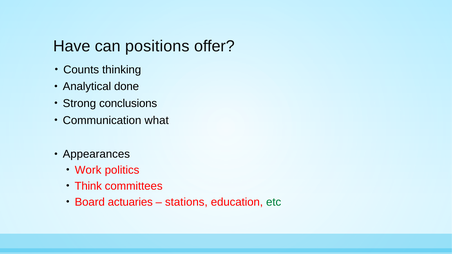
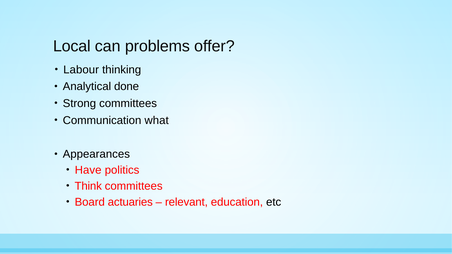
Have: Have -> Local (72, 46)
positions: positions -> problems (157, 46)
Counts: Counts -> Labour (81, 70)
Strong conclusions: conclusions -> committees (128, 104)
Work: Work -> Have (88, 170)
stations: stations -> relevant (186, 202)
etc colour: green -> black (274, 202)
